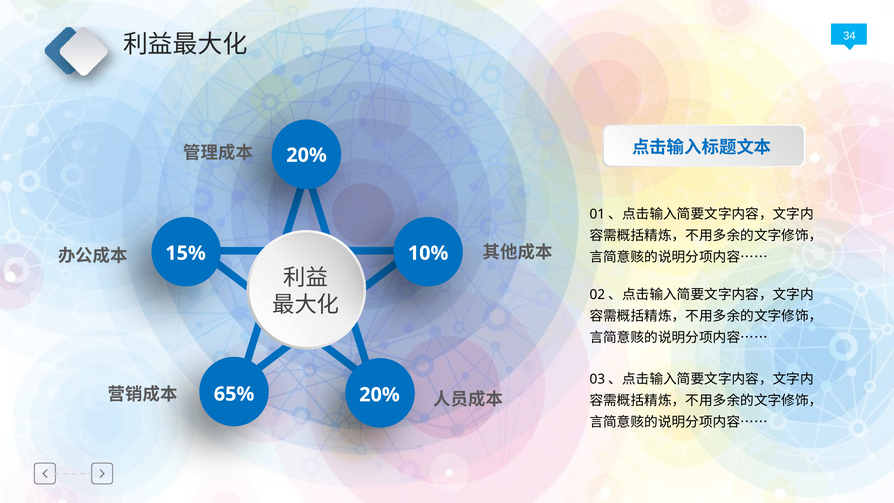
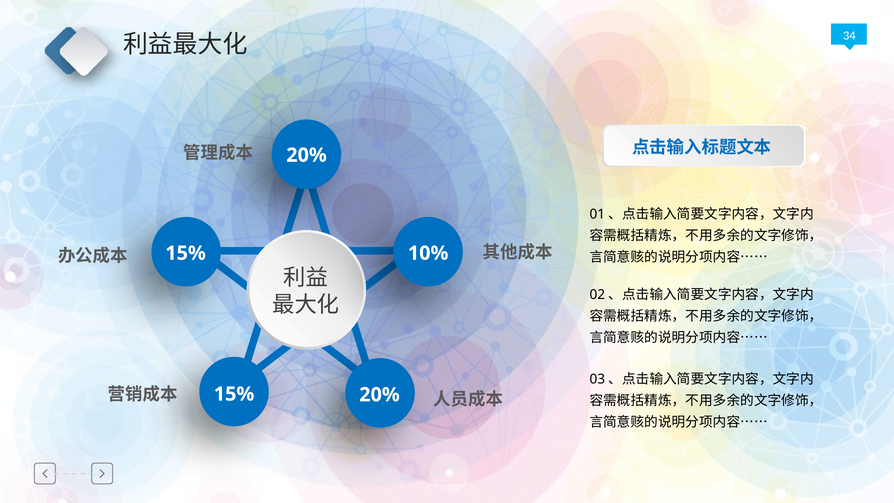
65%: 65% -> 15% (234, 394)
